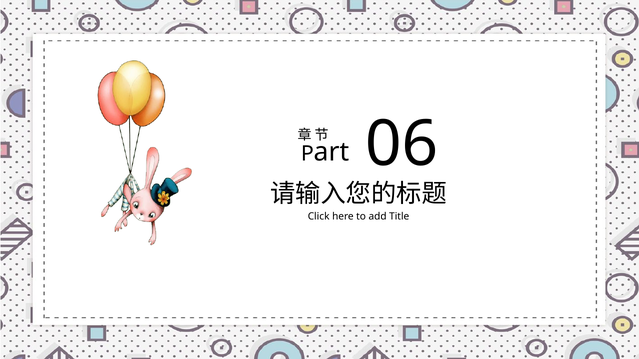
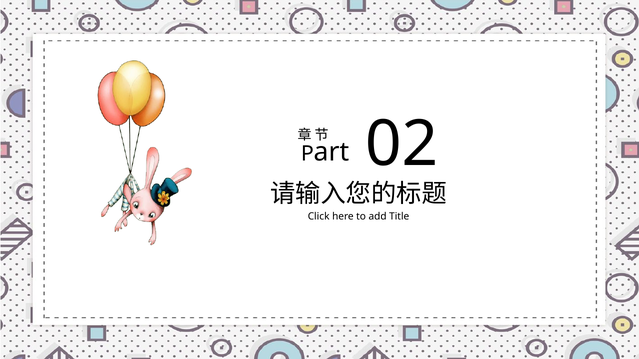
06: 06 -> 02 (402, 144)
